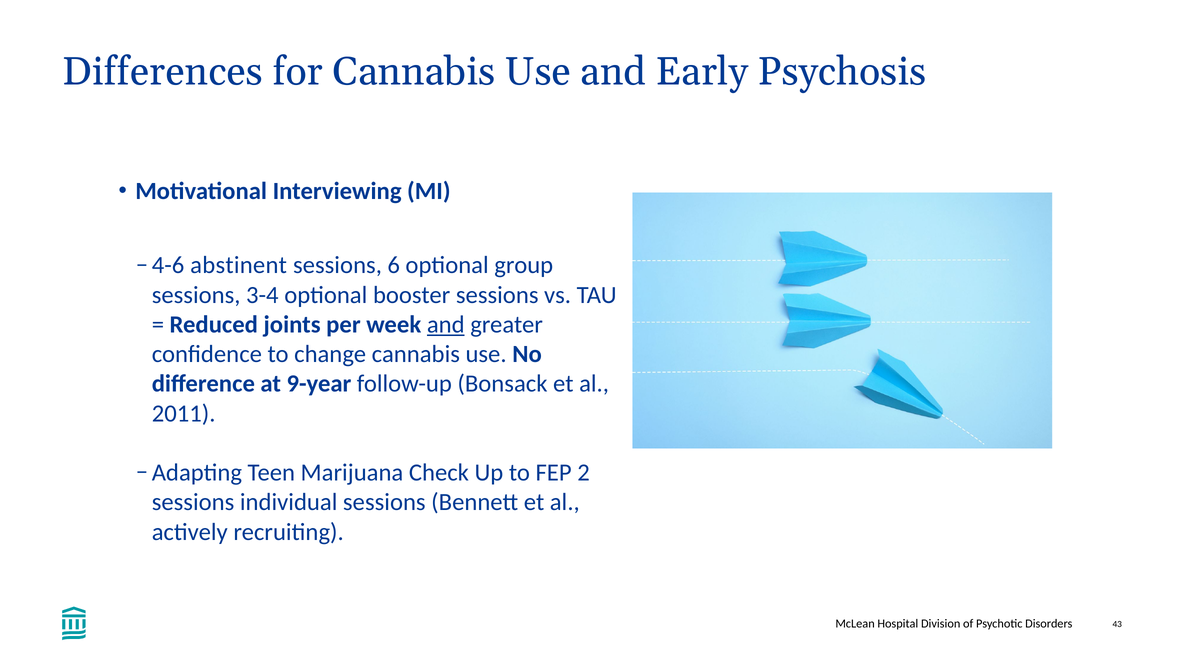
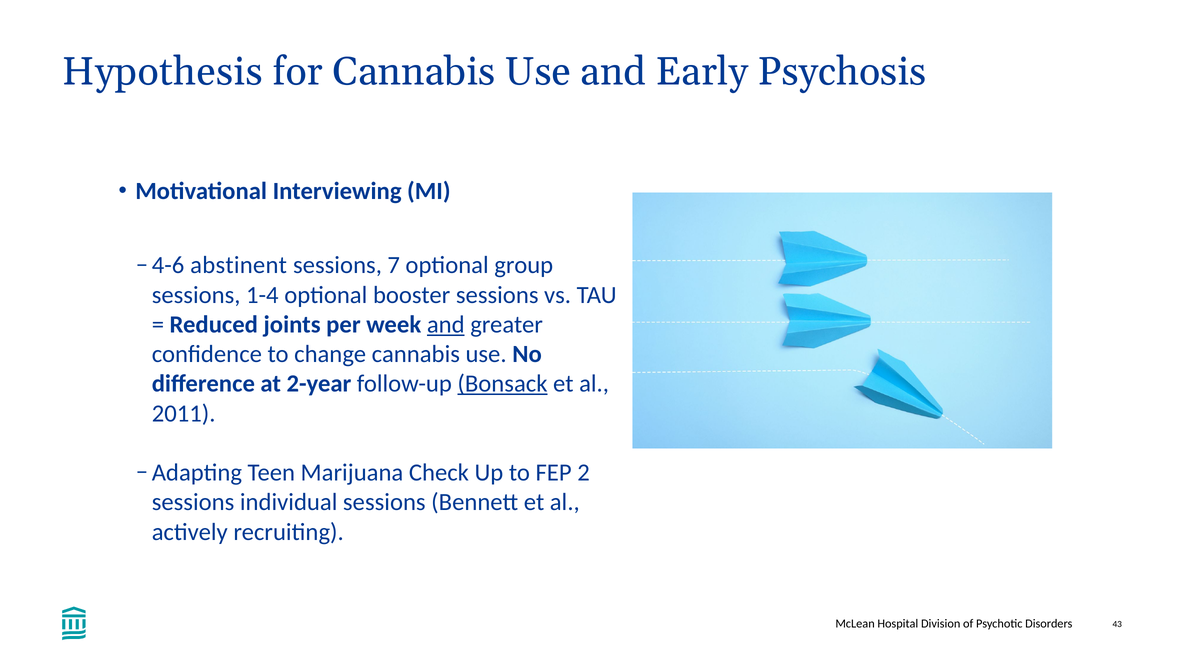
Differences: Differences -> Hypothesis (163, 72)
6: 6 -> 7 (394, 265)
3-4: 3-4 -> 1-4 (262, 295)
9-year: 9-year -> 2-year (319, 384)
Bonsack underline: none -> present (502, 384)
